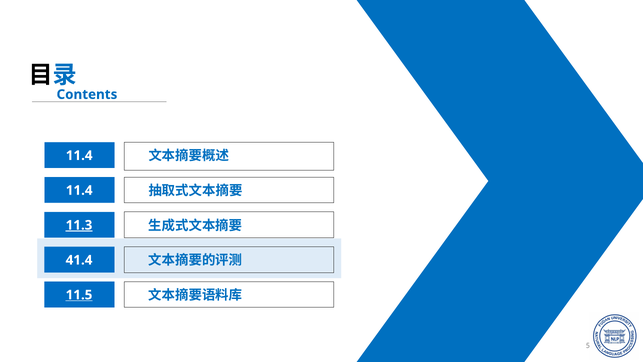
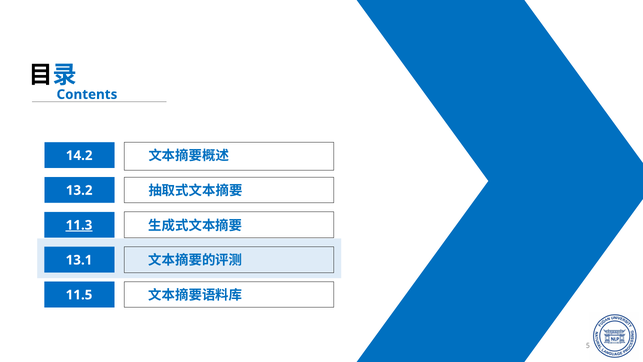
11.4: 11.4 -> 14.2 (79, 155)
11.4: 11.4 -> 13.2 (79, 190)
41.4: 41.4 -> 13.1 (79, 260)
11.5 underline: present -> none (79, 295)
